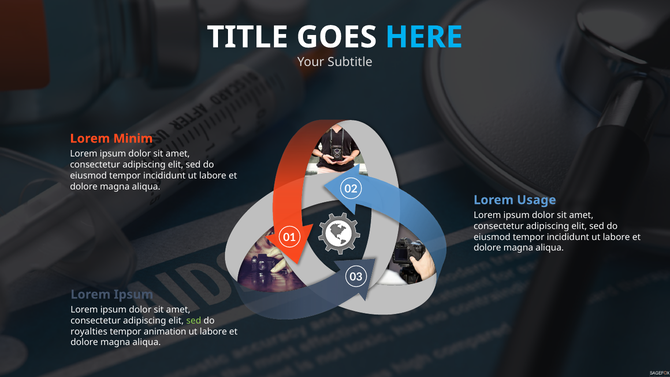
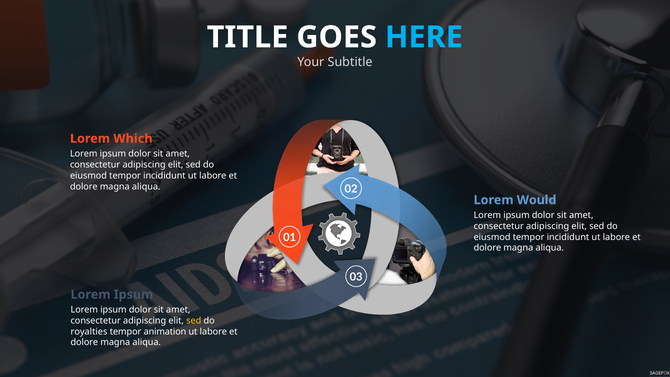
Minim: Minim -> Which (133, 139)
Usage: Usage -> Would (537, 200)
sed colour: light green -> yellow (194, 321)
